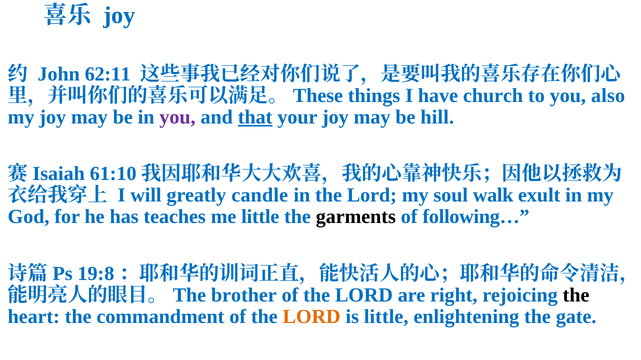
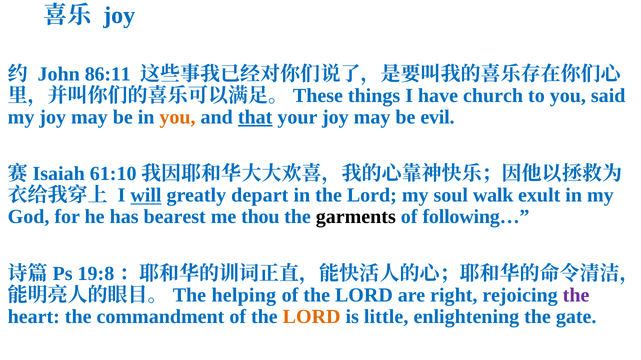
62:11: 62:11 -> 86:11 (108, 74)
also: also -> said (608, 96)
you colour: purple -> orange (178, 117)
hill: hill -> evil (437, 117)
will underline: none -> present (146, 196)
candle: candle -> depart (260, 196)
teaches: teaches -> bearest (175, 217)
me little: little -> thou (260, 217)
brother: brother -> helping (244, 295)
the colour: black -> purple (576, 295)
